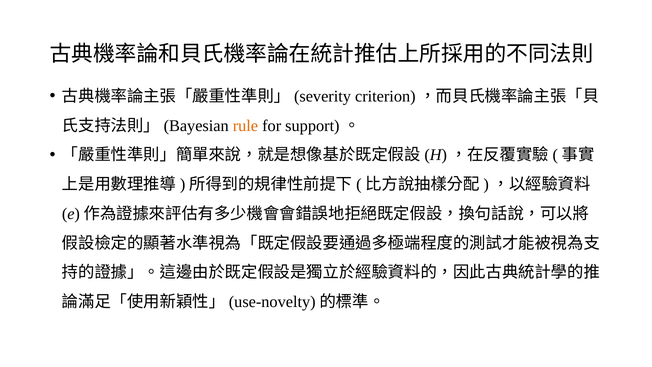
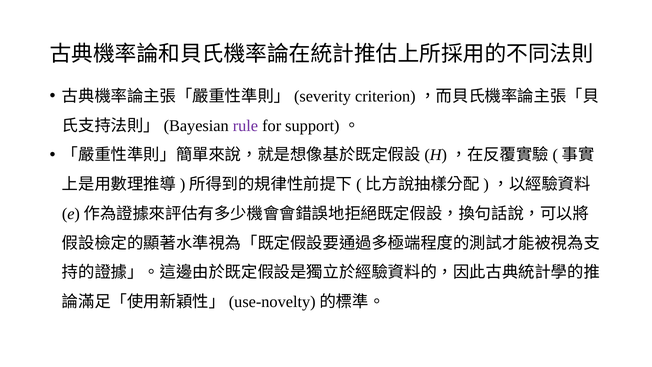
rule colour: orange -> purple (245, 126)
